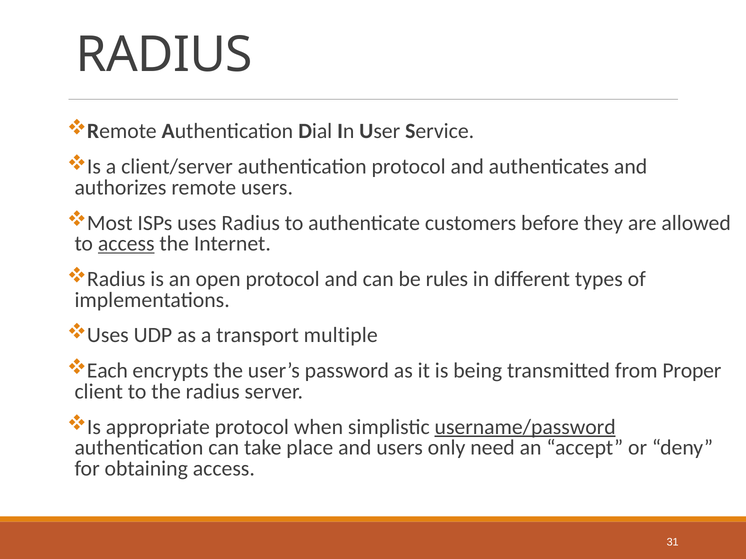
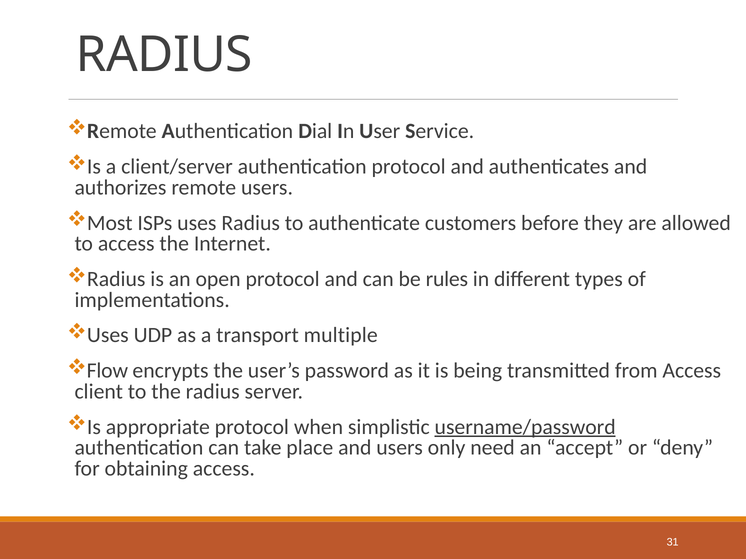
access underline: present -> none (126, 244)
Each: Each -> Flow (107, 371)
from Proper: Proper -> Access (692, 371)
